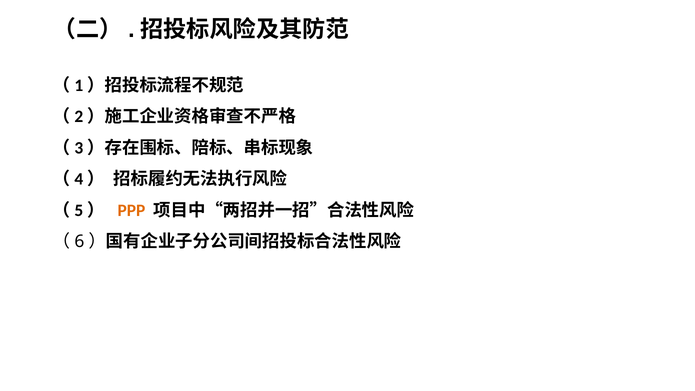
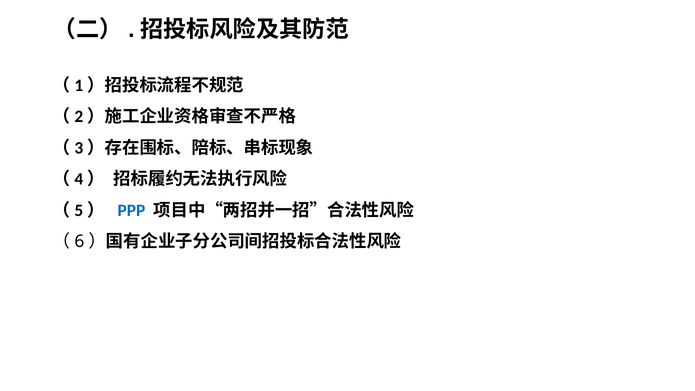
PPP colour: orange -> blue (131, 210)
